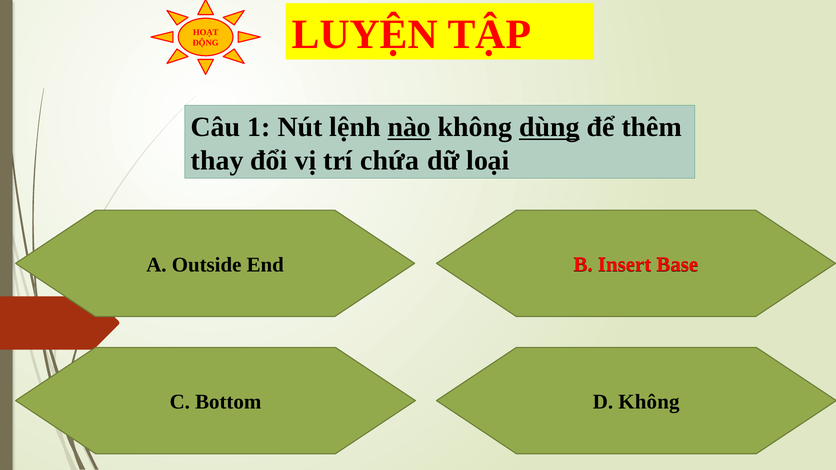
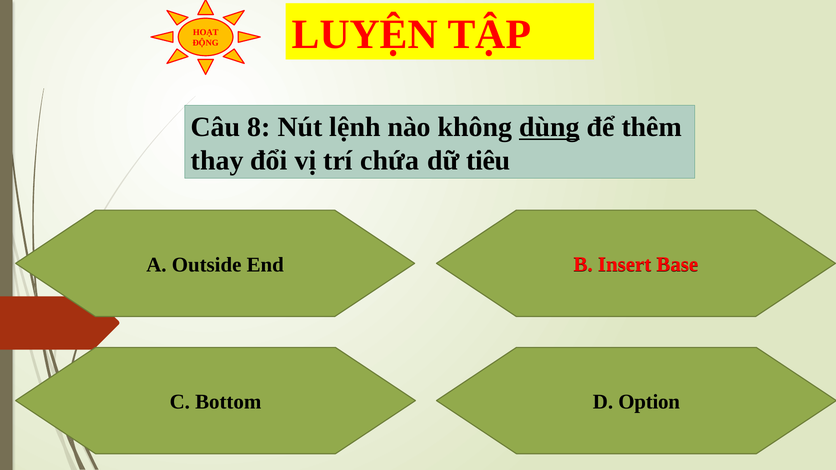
1: 1 -> 8 (259, 127)
nào underline: present -> none (409, 127)
loại: loại -> tiêu (488, 161)
D Không: Không -> Option (649, 402)
